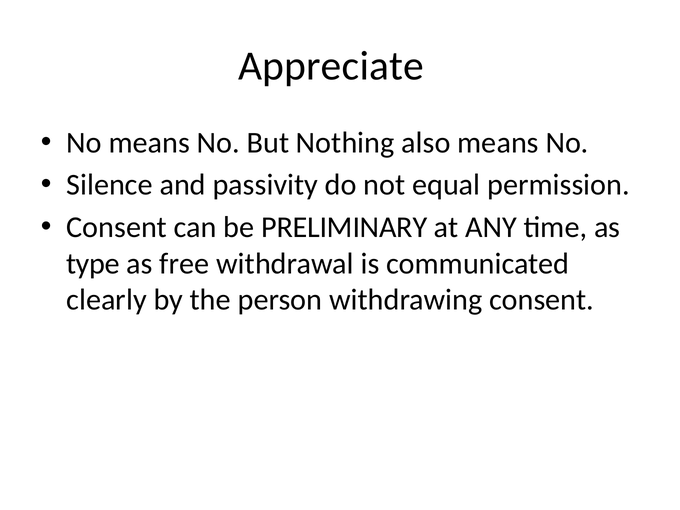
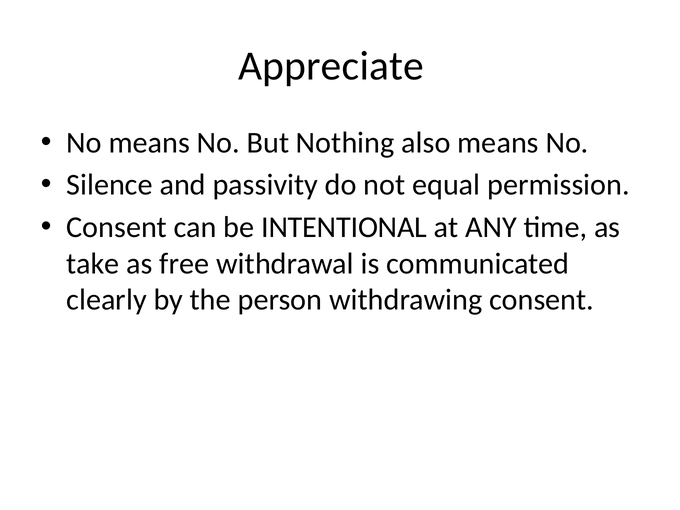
PRELIMINARY: PRELIMINARY -> INTENTIONAL (344, 227)
type: type -> take (93, 264)
